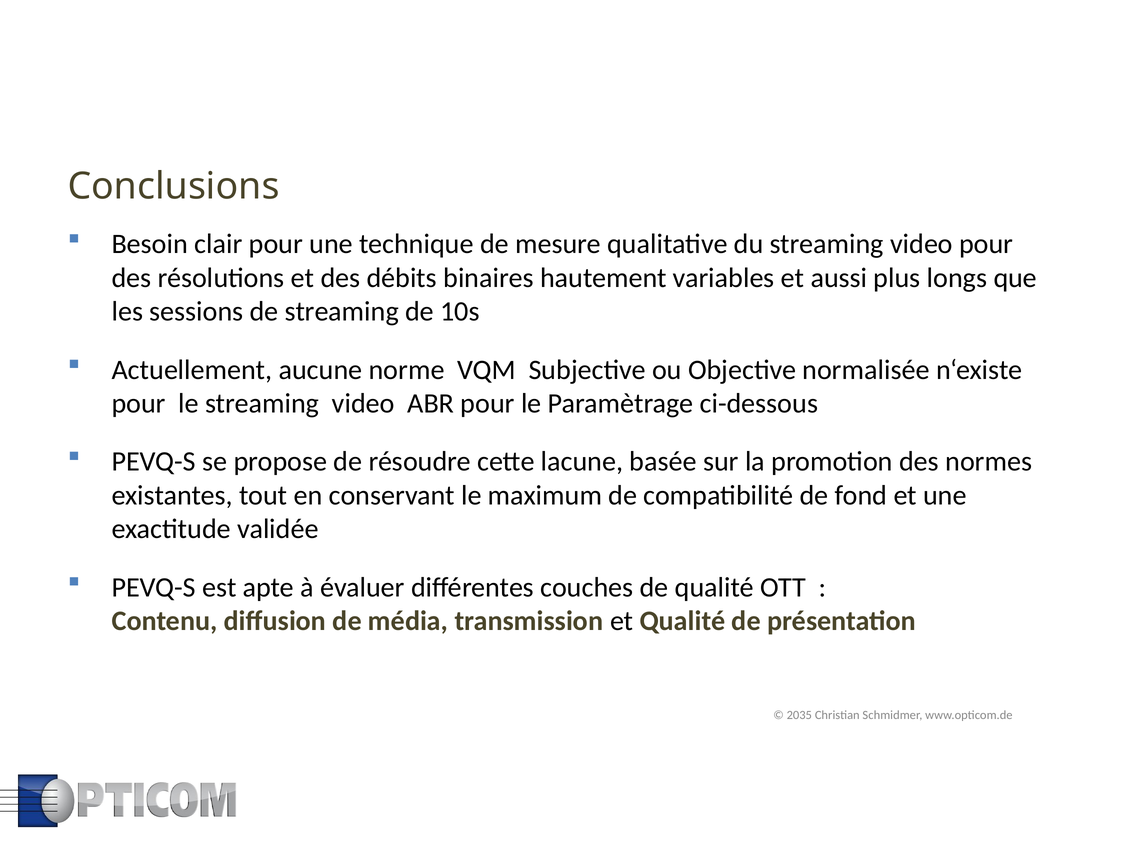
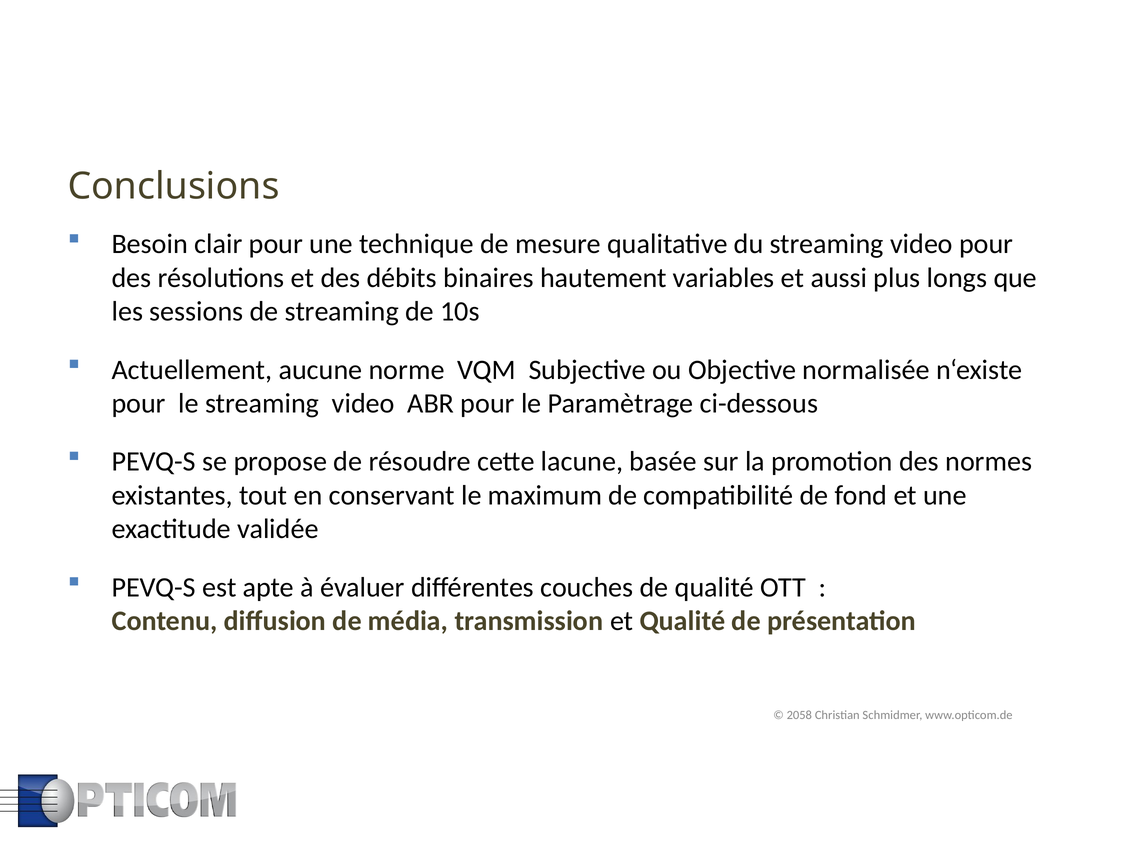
2035: 2035 -> 2058 (799, 716)
